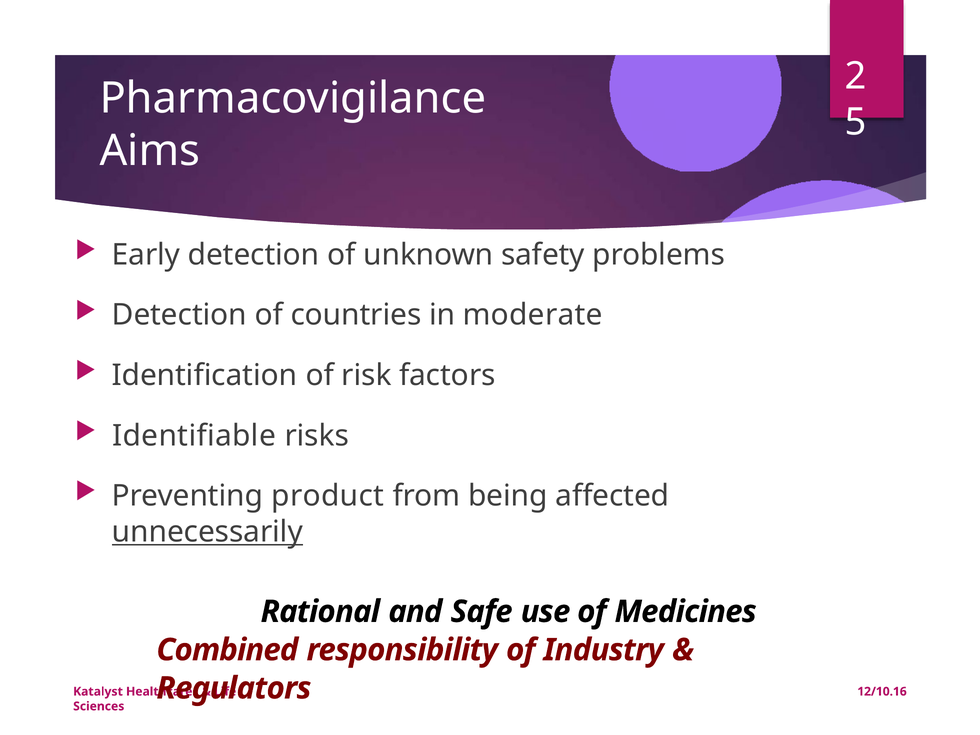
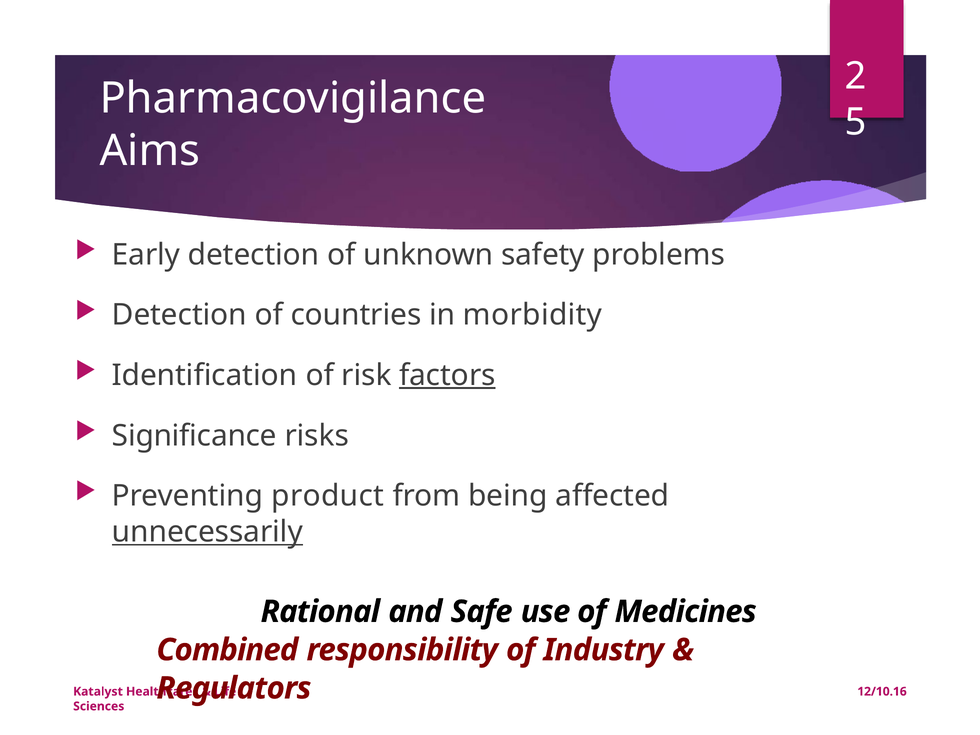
moderate: moderate -> morbidity (533, 315)
factors underline: none -> present (447, 375)
Identifiable: Identifiable -> Significance (194, 436)
